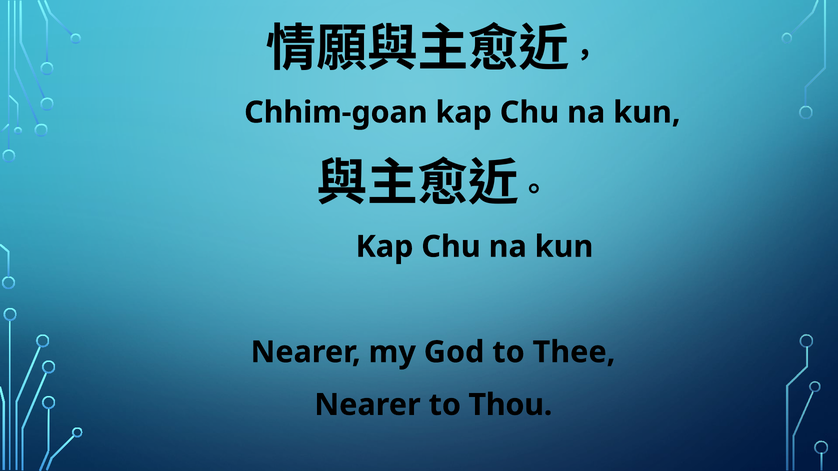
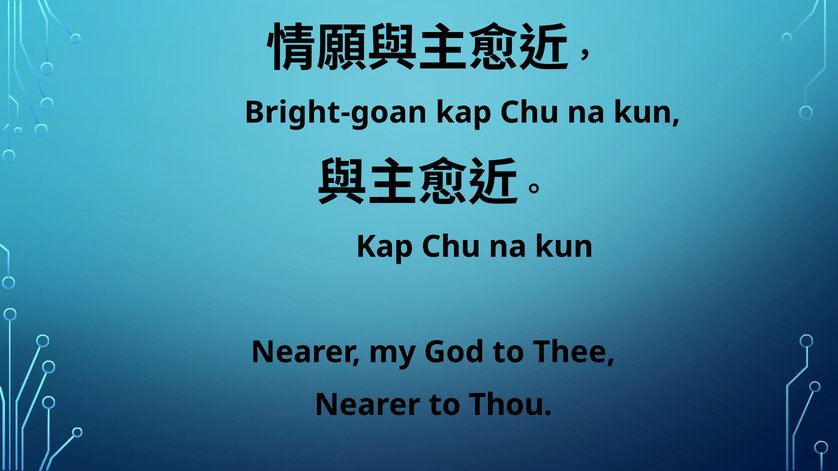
Chhim-goan: Chhim-goan -> Bright-goan (336, 113)
